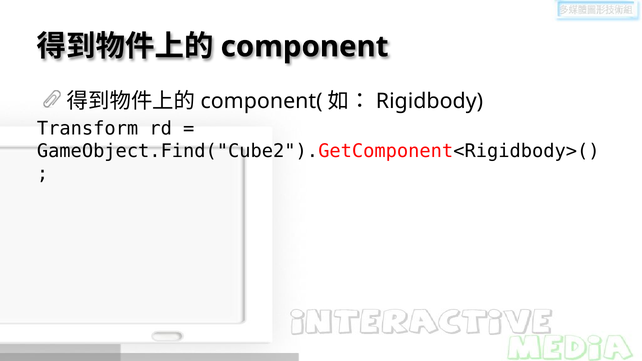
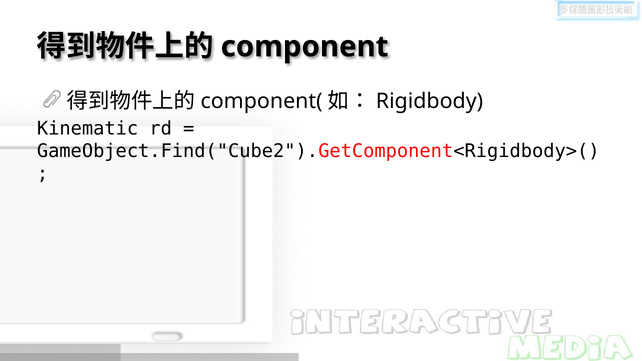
Transform: Transform -> Kinematic (88, 129)
